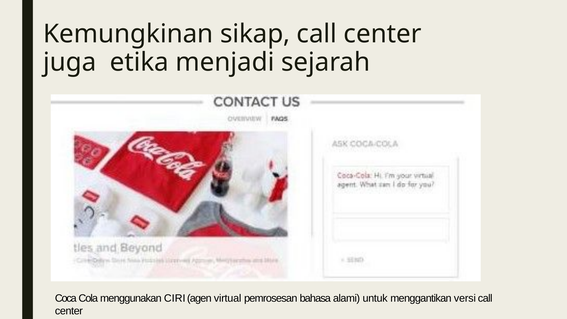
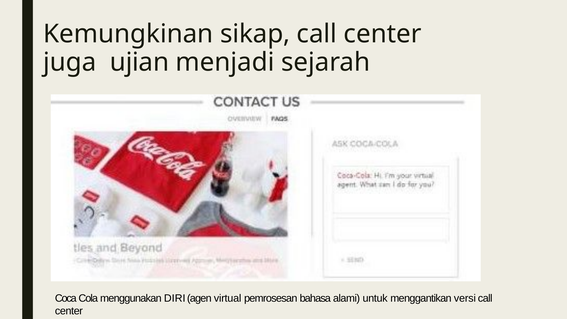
etika: etika -> ujian (139, 62)
CIRI: CIRI -> DIRI (175, 298)
